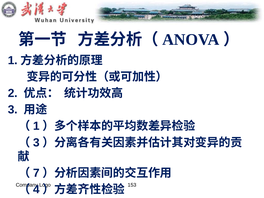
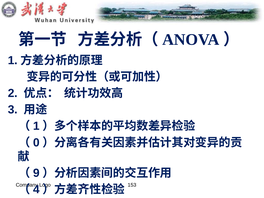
3: 3 -> 0 (36, 143)
7: 7 -> 9 (36, 173)
